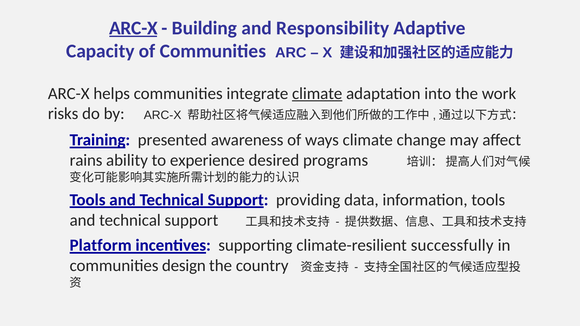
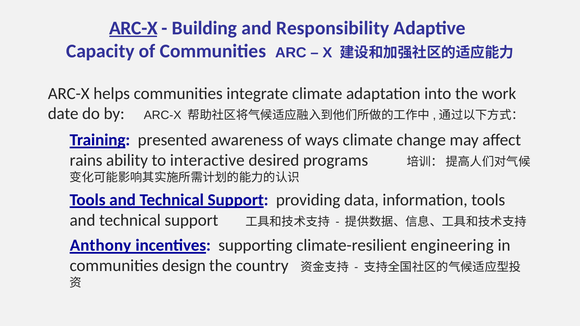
climate underline: present -> none (317, 94)
risks: risks -> date (63, 114)
experience: experience -> interactive (207, 161)
Platform: Platform -> Anthony (101, 246)
successfully: successfully -> engineering (452, 246)
